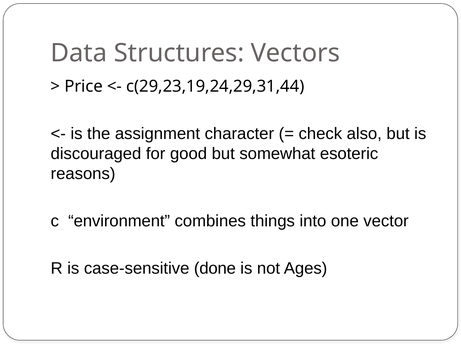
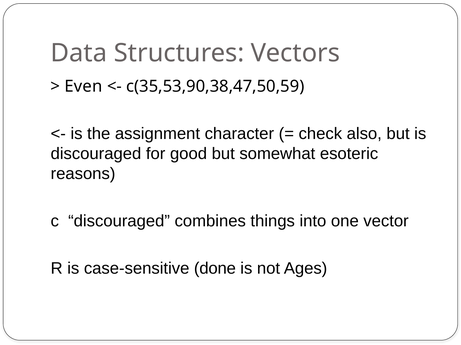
Price: Price -> Even (84, 86)
c(29,23,19,24,29,31,44: c(29,23,19,24,29,31,44 -> c(35,53,90,38,47,50,59 (215, 86)
c environment: environment -> discouraged (119, 221)
